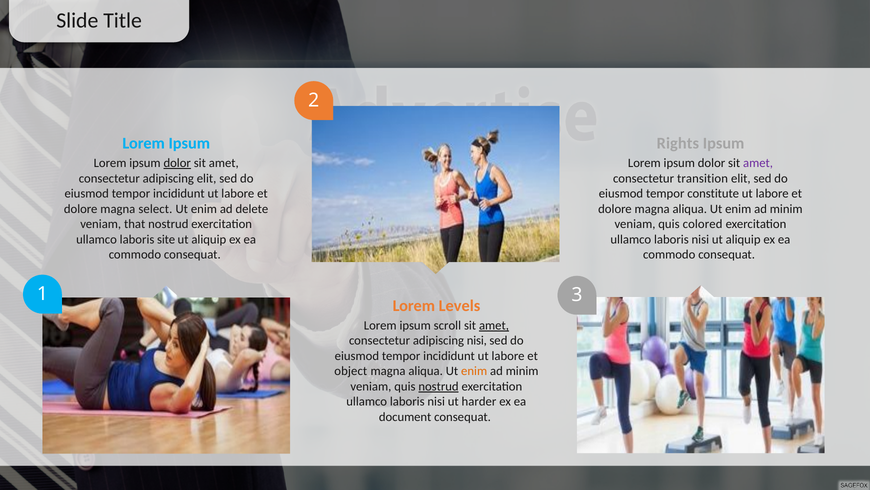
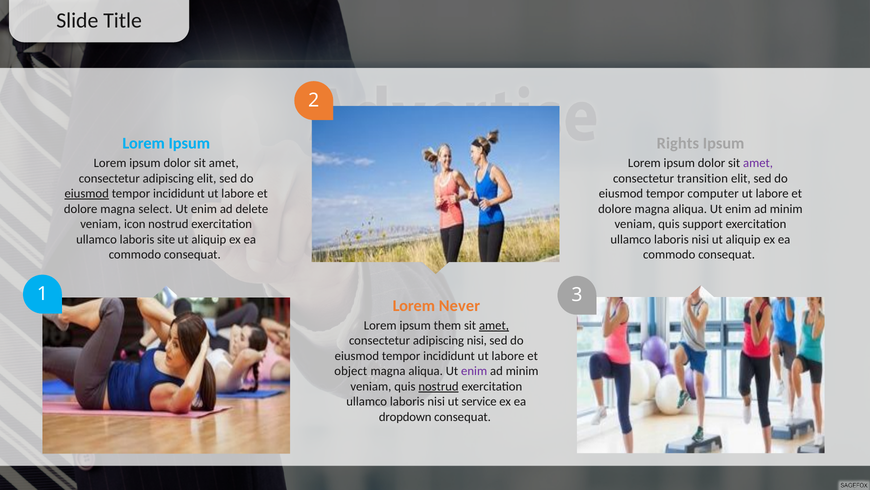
dolor underline: present -> none (177, 163)
eiusmod underline: none -> present (87, 193)
constitute: constitute -> computer (713, 193)
that: that -> icon (135, 224)
colored: colored -> support (703, 224)
Levels: Levels -> Never (459, 305)
scroll: scroll -> them (447, 325)
enim colour: orange -> purple (474, 371)
harder: harder -> service (479, 401)
document: document -> dropdown (405, 416)
